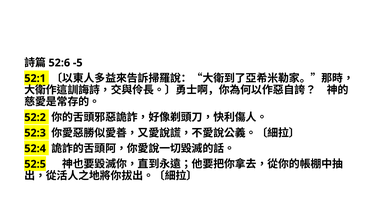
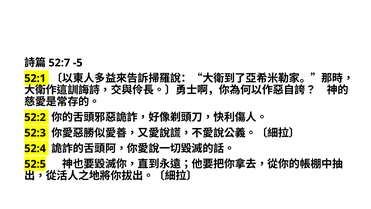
52:6: 52:6 -> 52:7 (59, 63)
